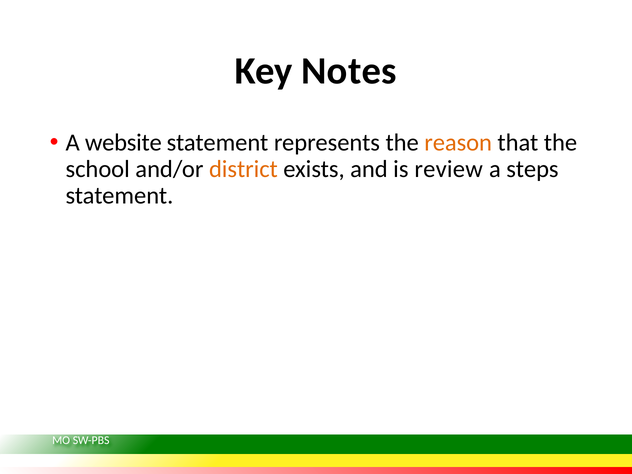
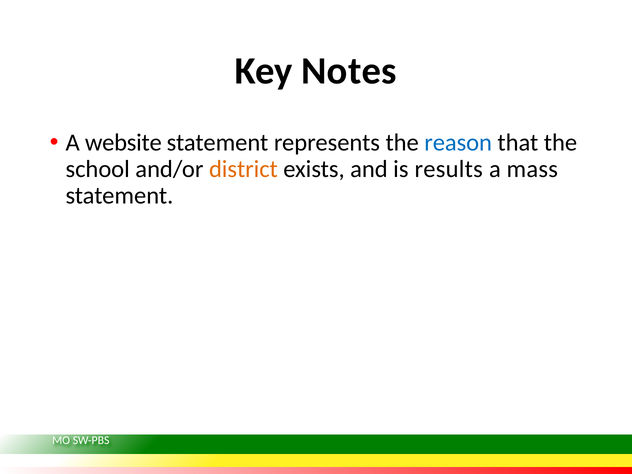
reason colour: orange -> blue (458, 142)
review: review -> results (449, 169)
steps: steps -> mass (532, 169)
